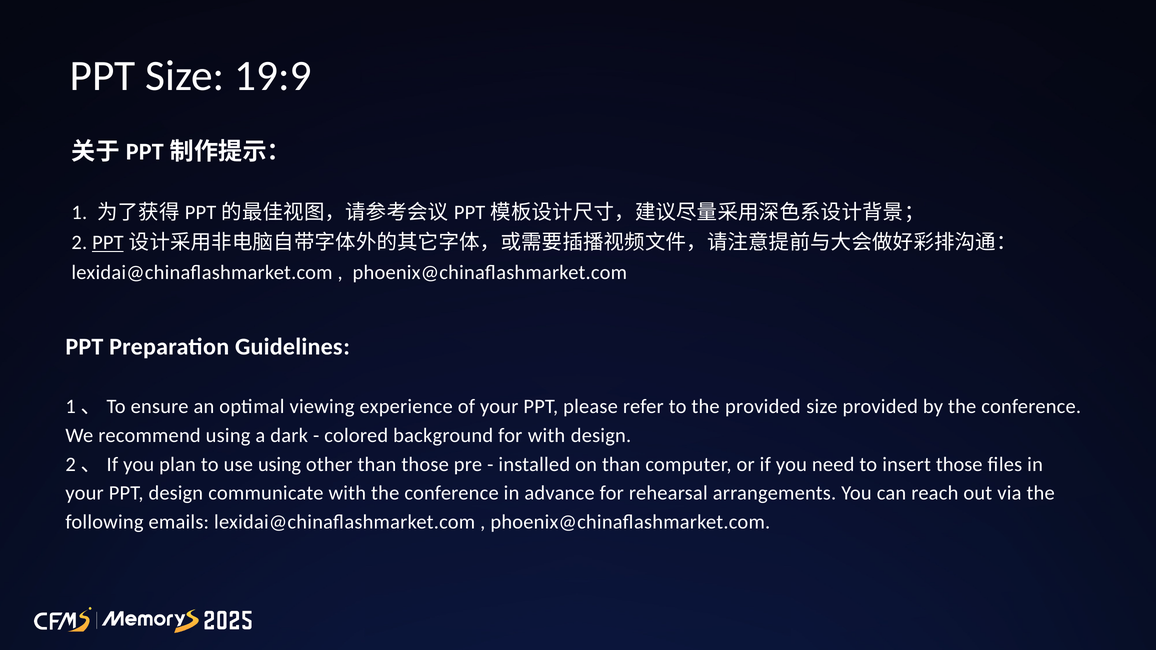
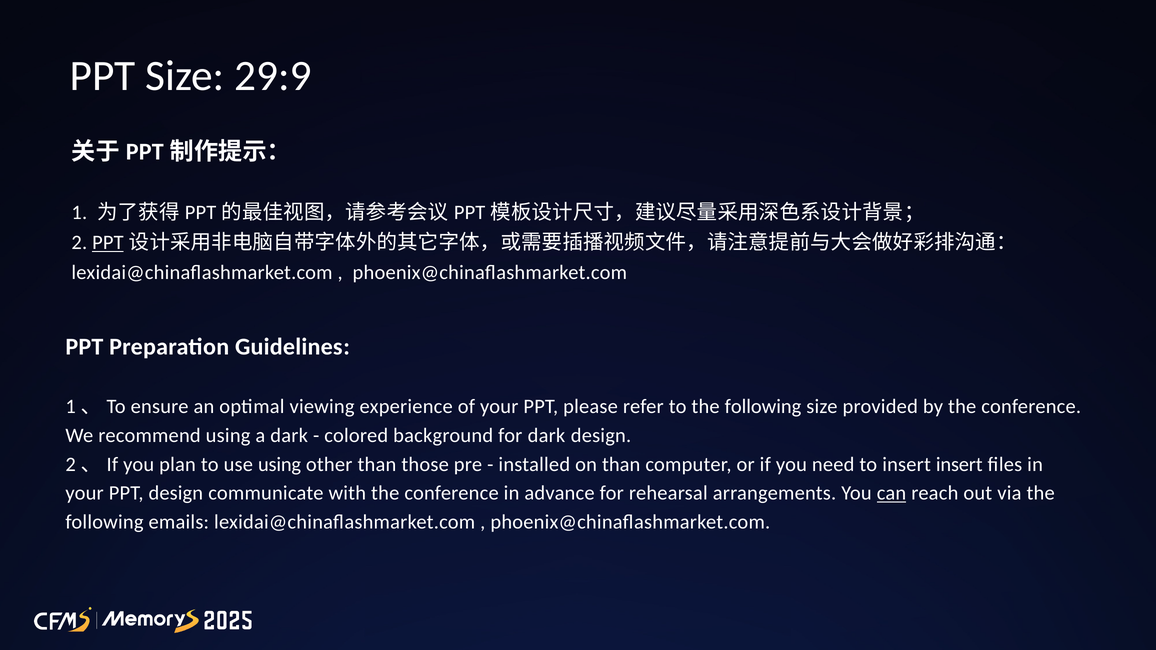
19:9: 19:9 -> 29:9 (273, 76)
to the provided: provided -> following (763, 407)
for with: with -> dark (546, 436)
insert those: those -> insert (959, 464)
can underline: none -> present (891, 493)
